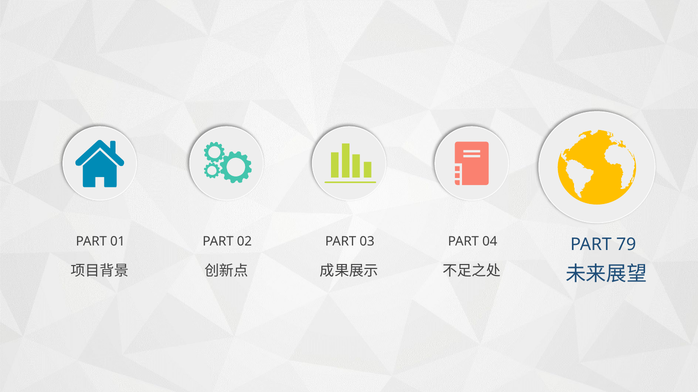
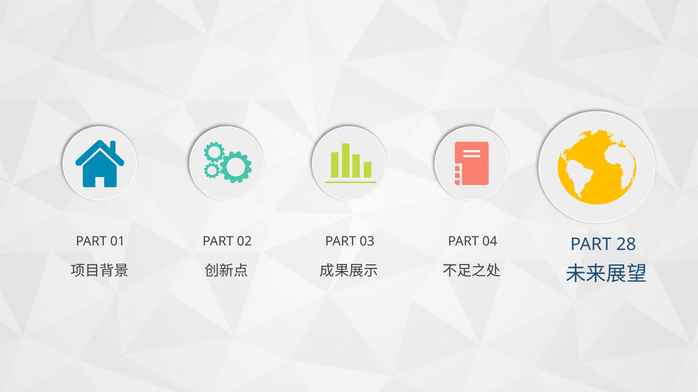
79: 79 -> 28 (626, 245)
